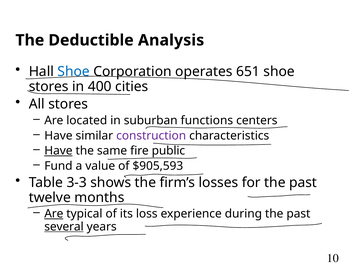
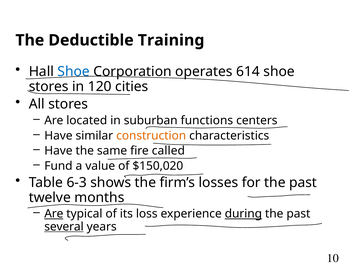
Analysis: Analysis -> Training (171, 40)
651: 651 -> 614 (248, 71)
400: 400 -> 120 (100, 86)
construction colour: purple -> orange (151, 136)
Have underline: present -> none (58, 151)
public: public -> called (168, 151)
$905,593: $905,593 -> $150,020 (158, 166)
3-3: 3-3 -> 6-3 (77, 183)
during underline: none -> present (243, 214)
